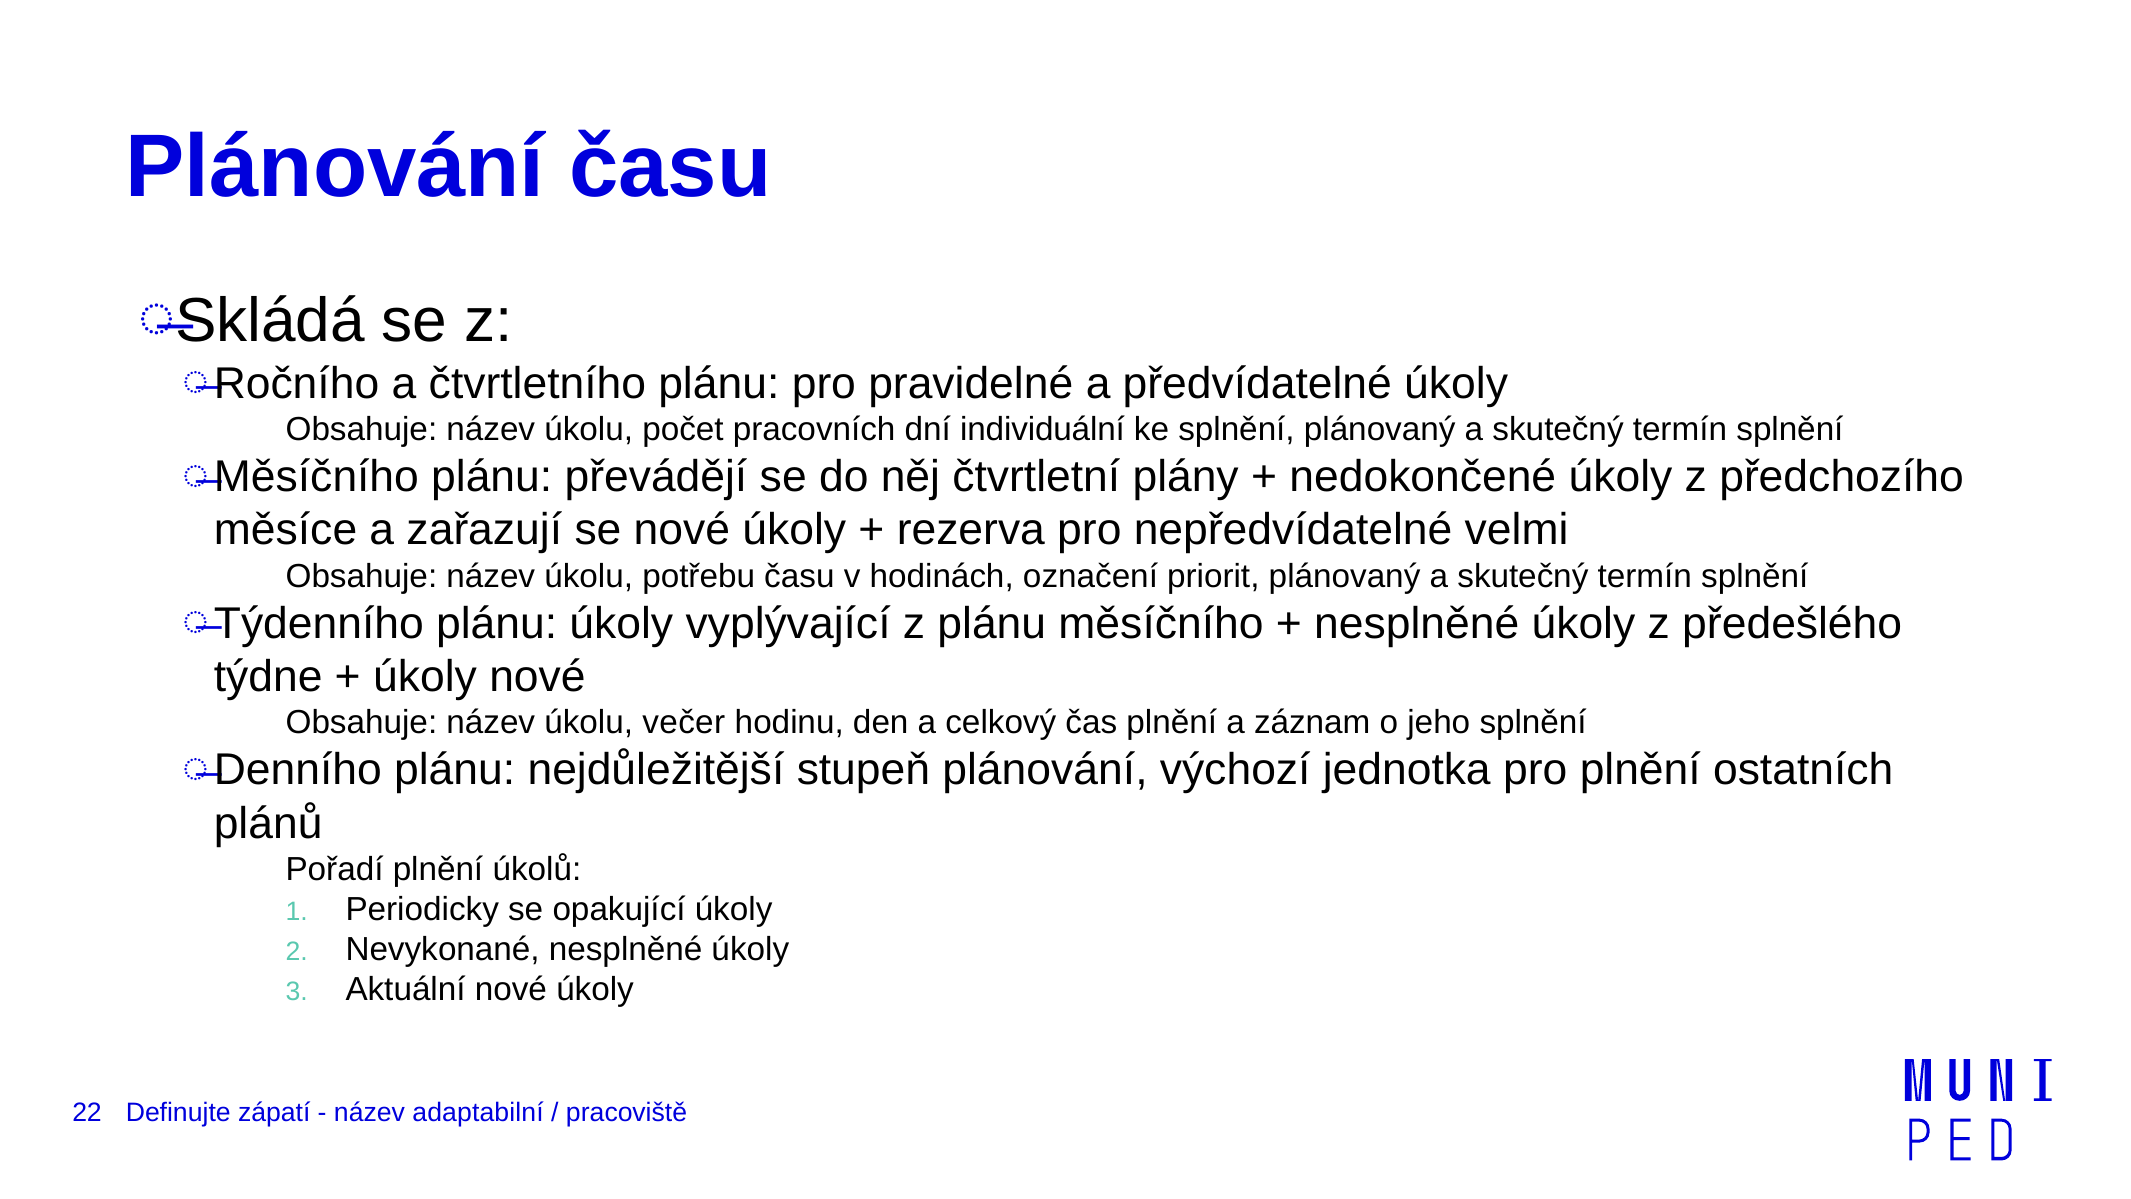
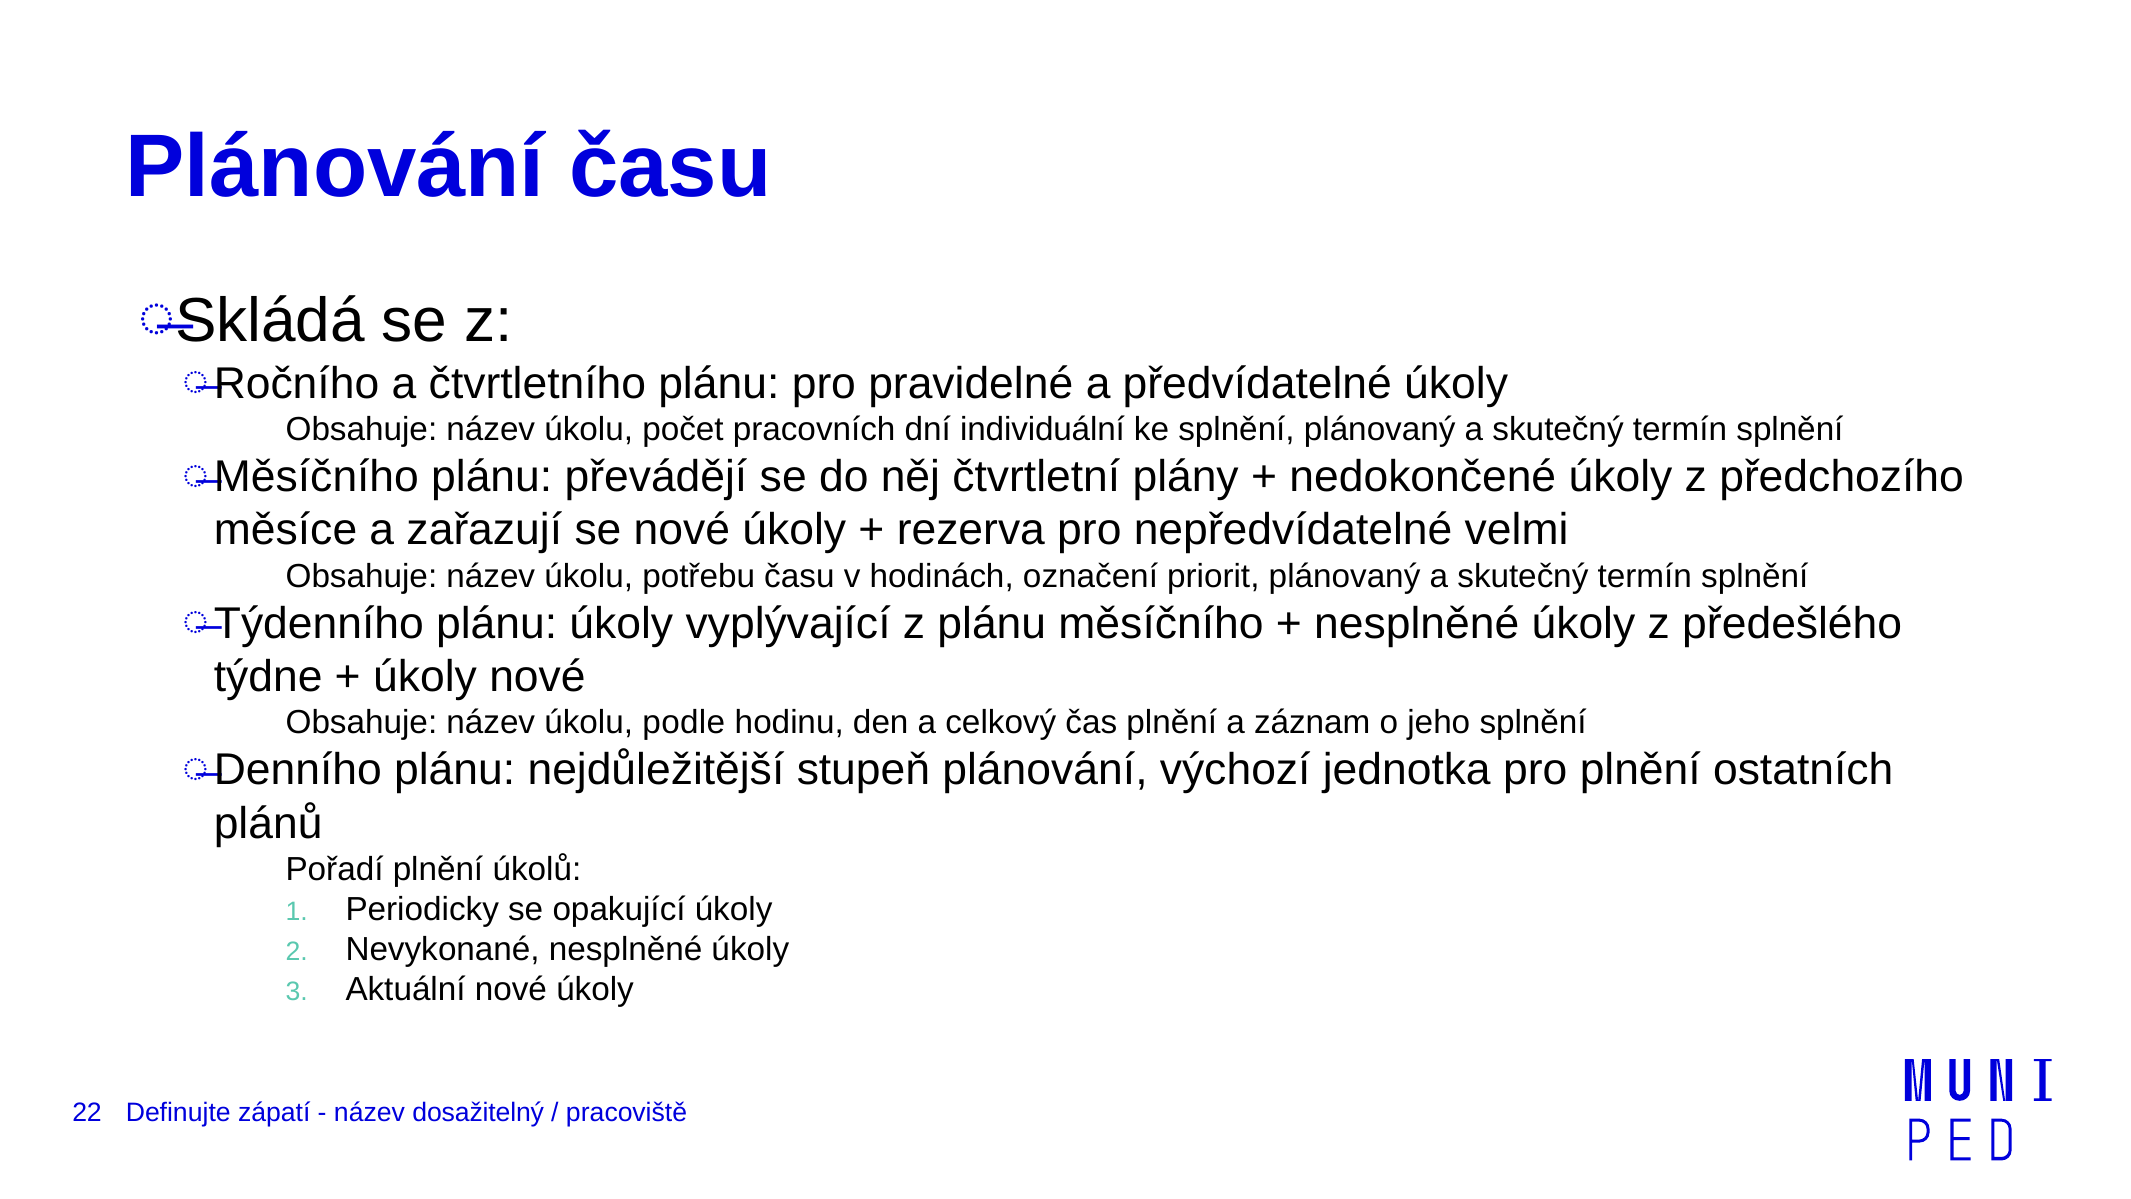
večer: večer -> podle (684, 722)
adaptabilní: adaptabilní -> dosažitelný (478, 1112)
